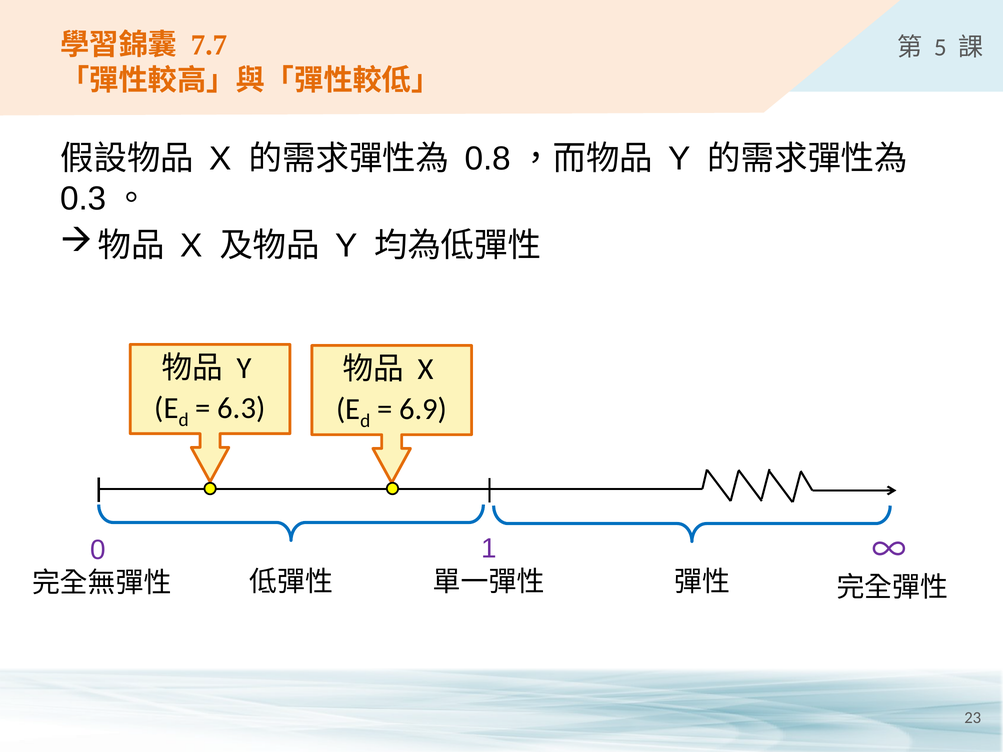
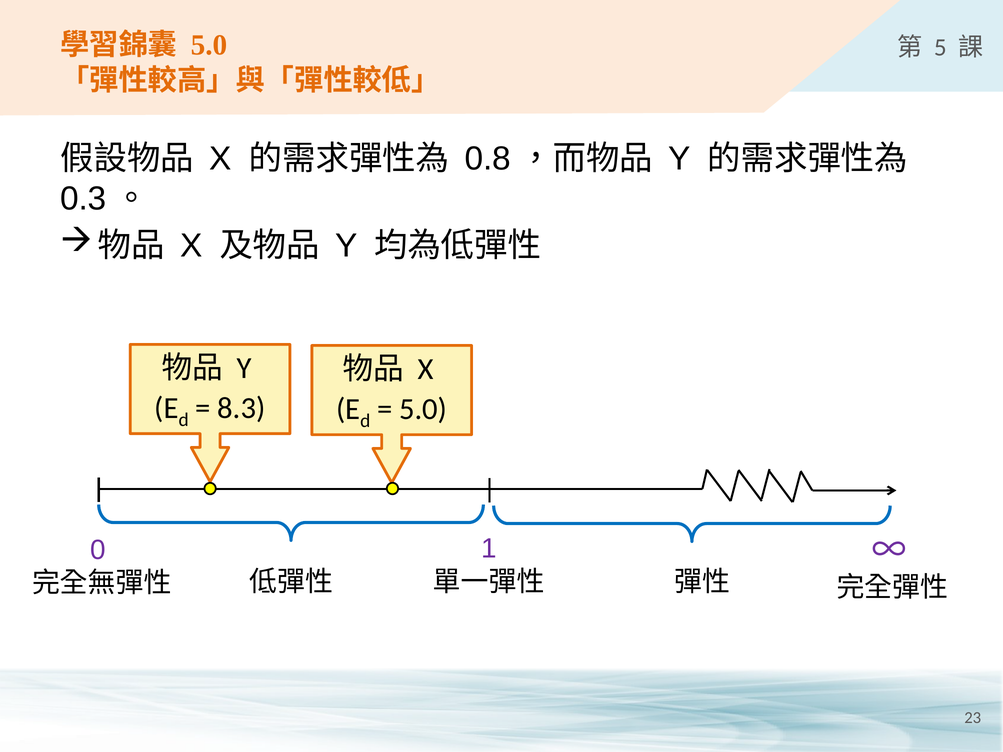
7.7: 7.7 -> 5.0 (209, 45)
6.3: 6.3 -> 8.3 (241, 408)
6.9: 6.9 -> 5.0 (423, 409)
